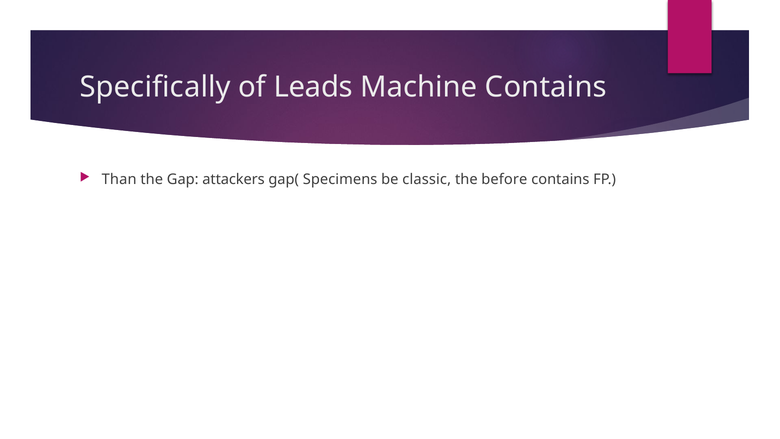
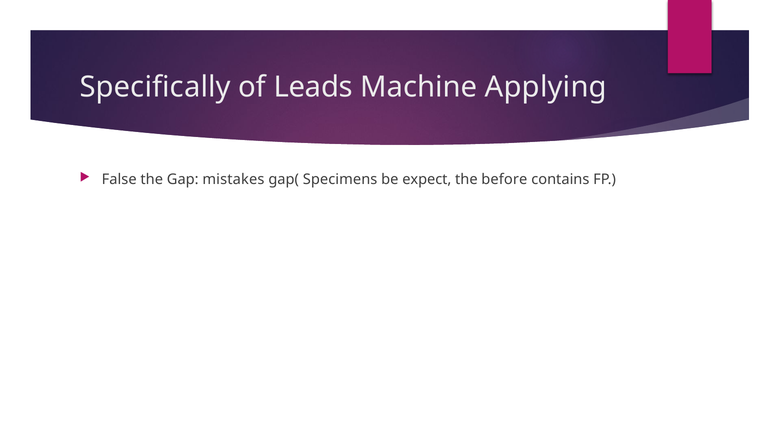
Machine Contains: Contains -> Applying (546, 87)
Than: Than -> False (119, 179)
attackers: attackers -> mistakes (233, 179)
classic: classic -> expect (427, 179)
